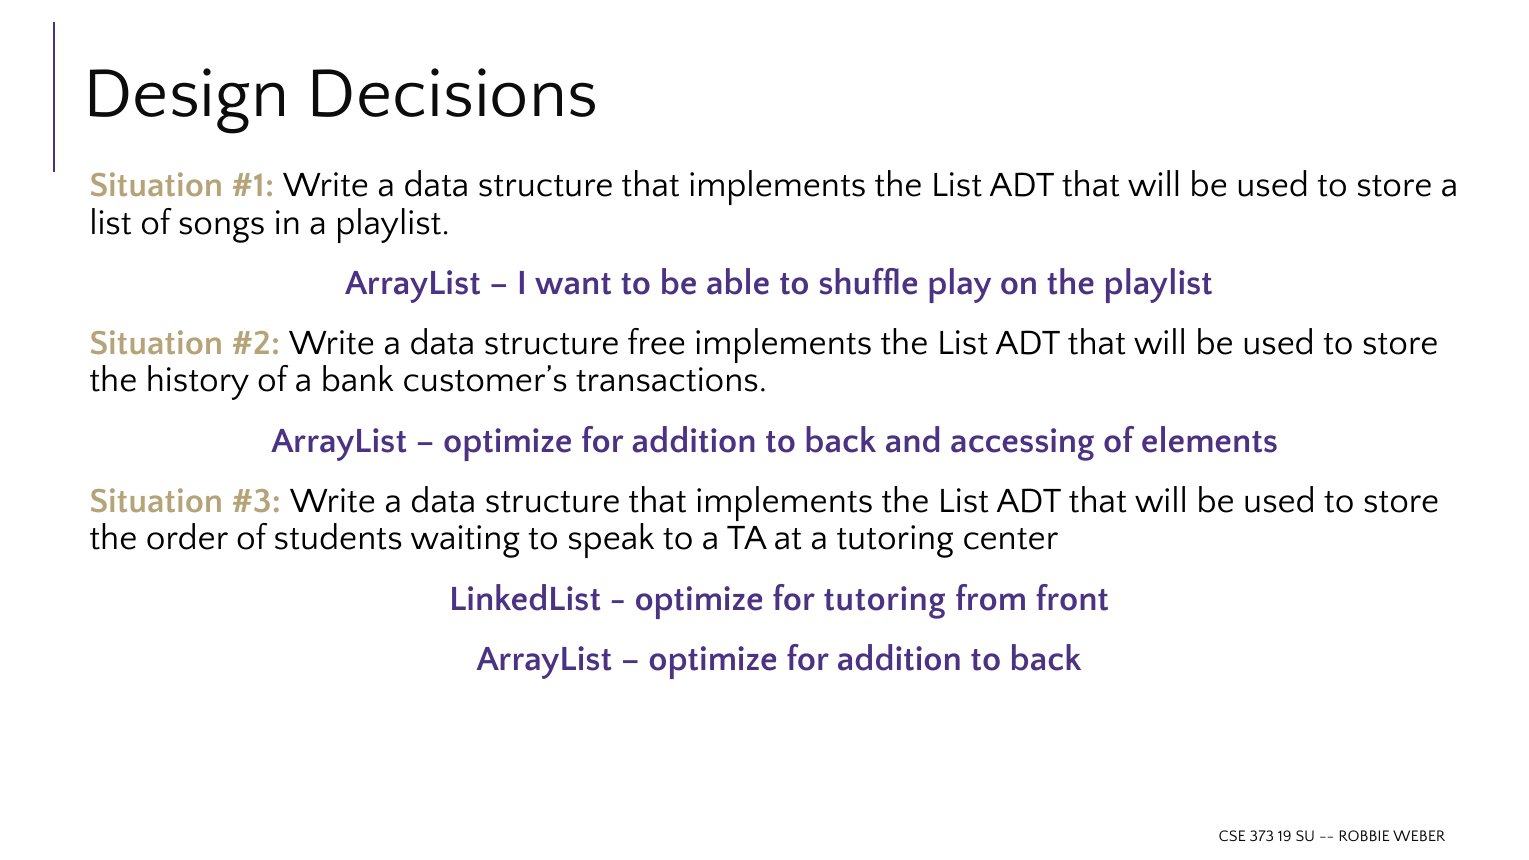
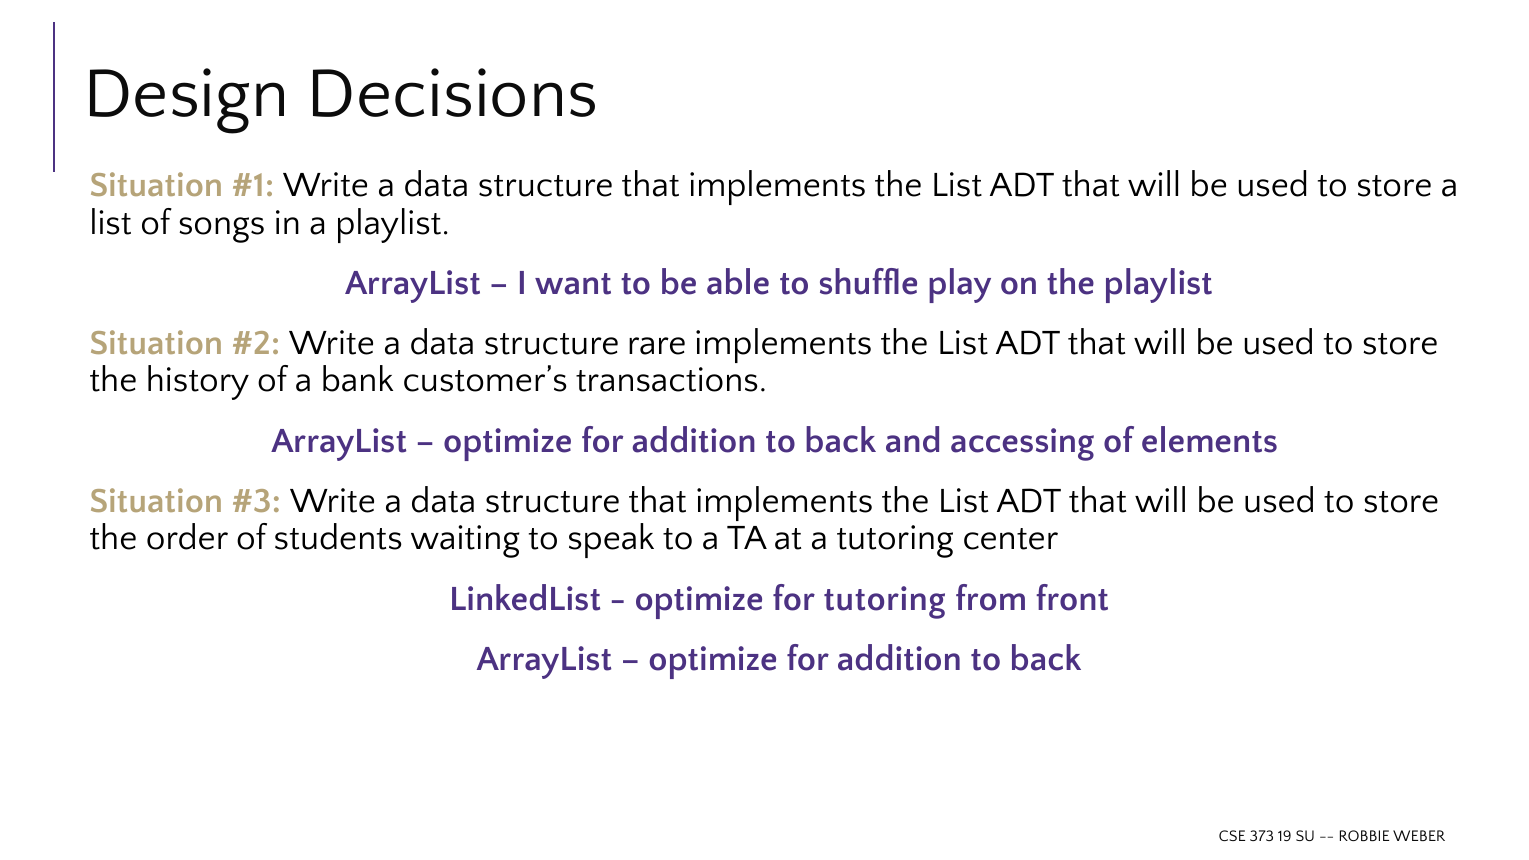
free: free -> rare (657, 343)
